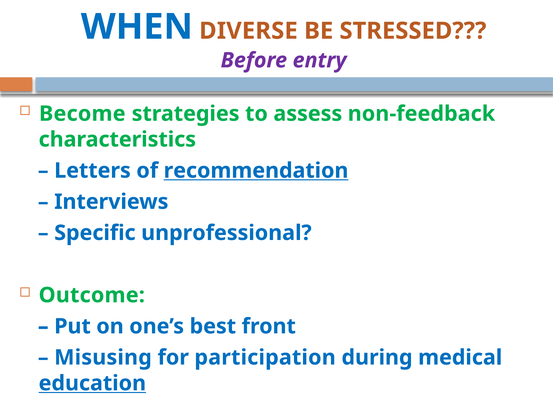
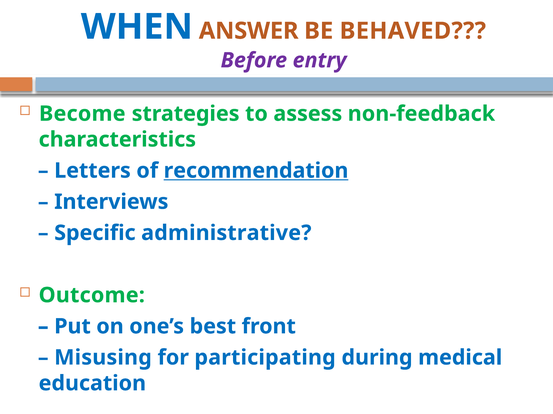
DIVERSE: DIVERSE -> ANSWER (249, 31)
STRESSED: STRESSED -> BEHAVED (413, 31)
unprofessional: unprofessional -> administrative (226, 233)
participation: participation -> participating (265, 358)
education underline: present -> none (92, 384)
